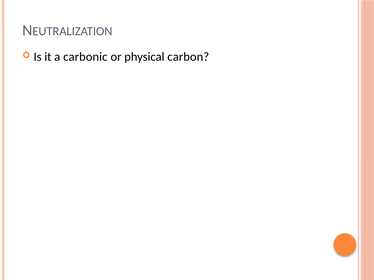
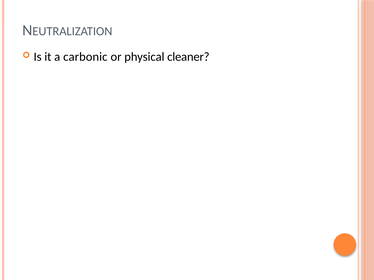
carbon: carbon -> cleaner (188, 57)
